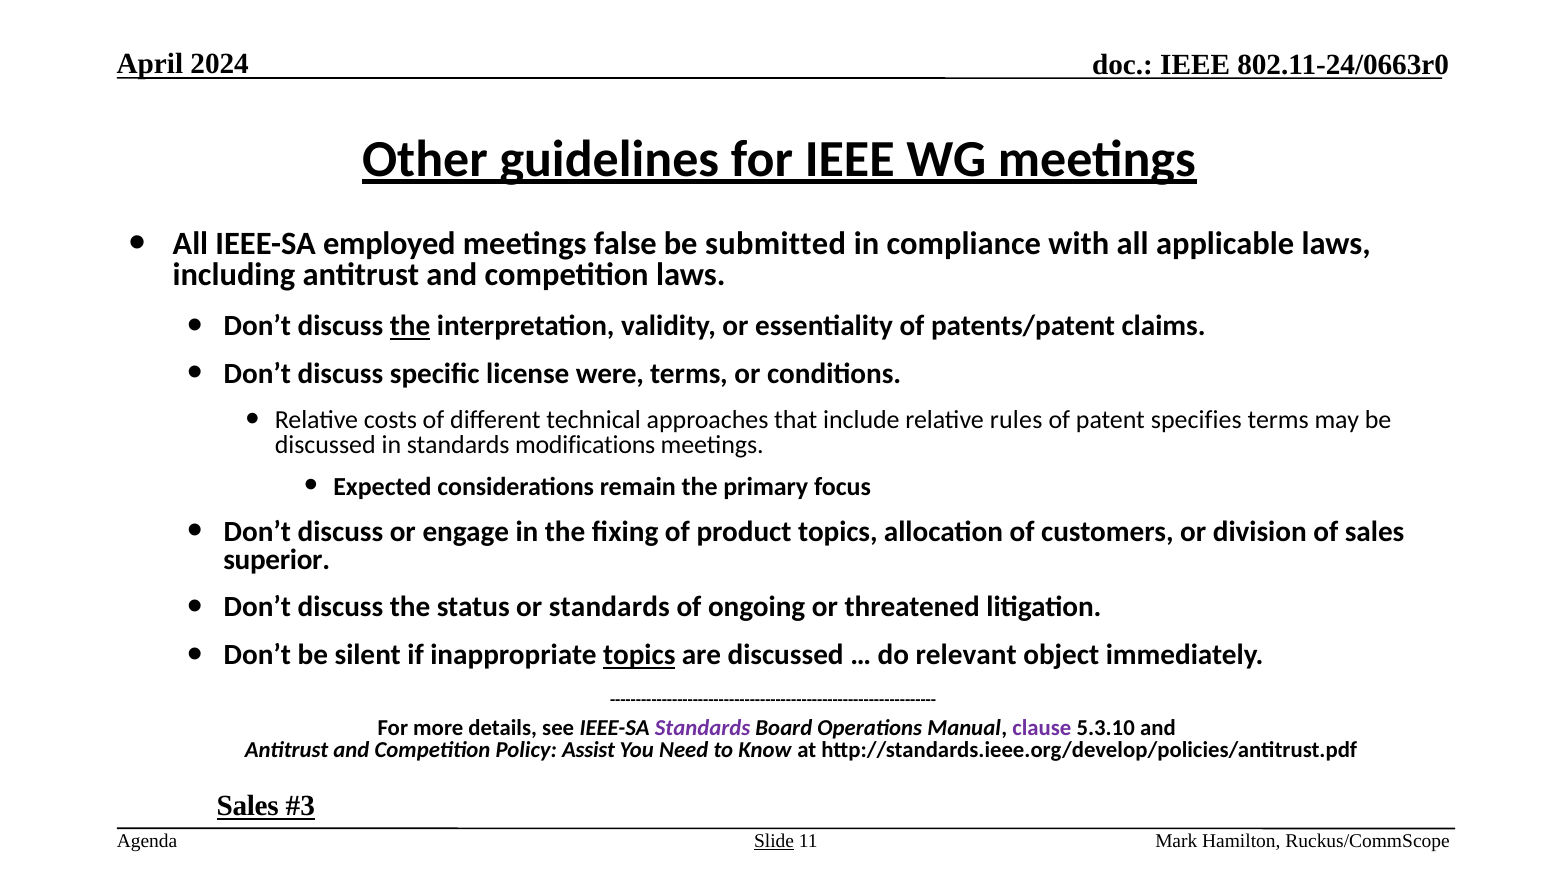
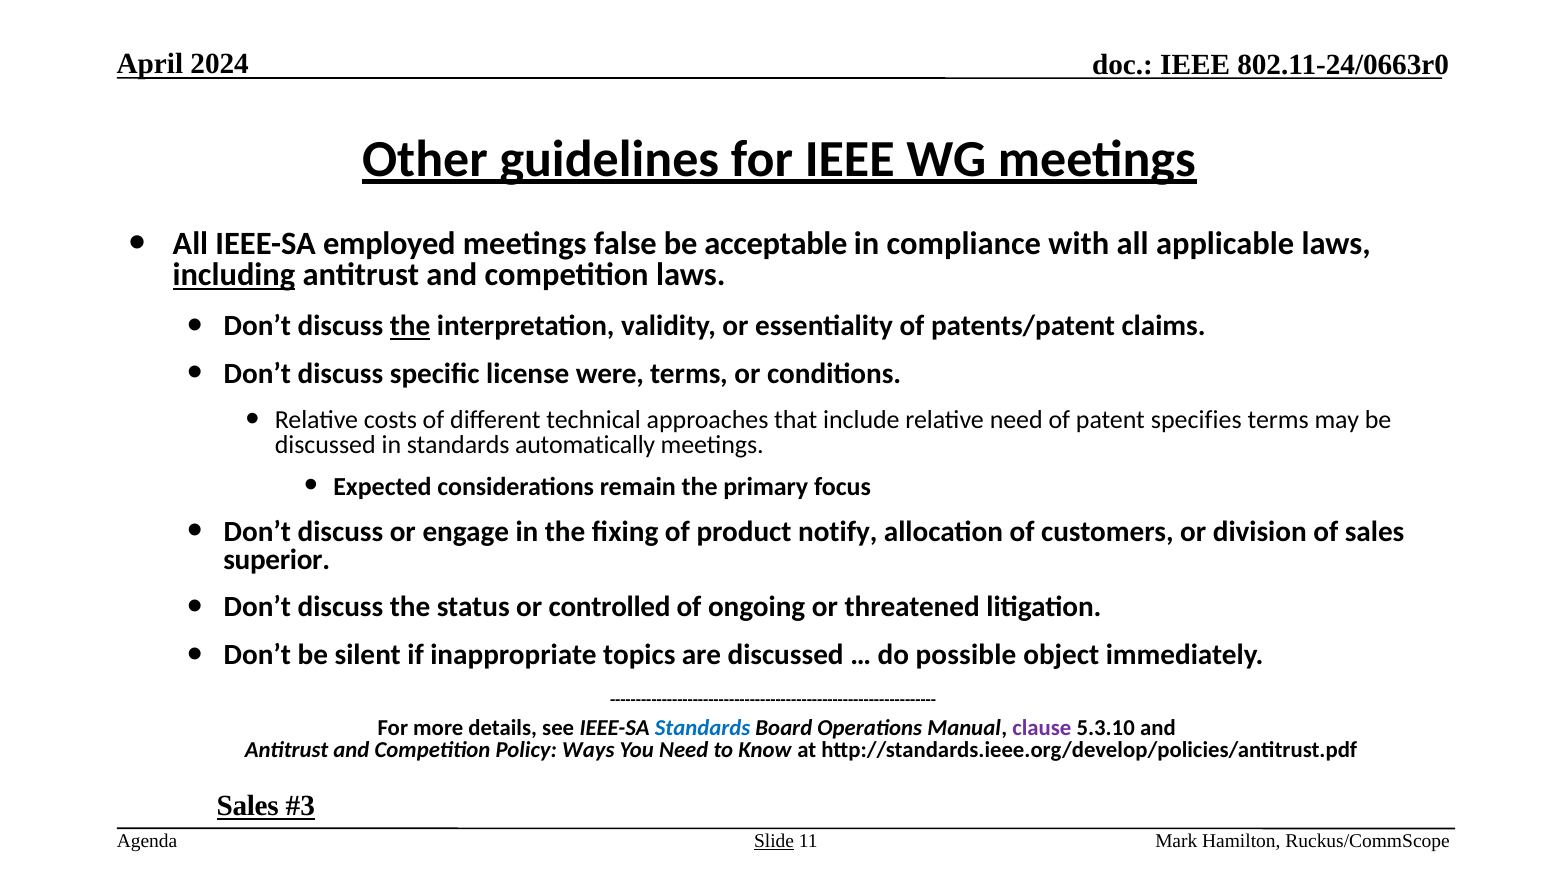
submitted: submitted -> acceptable (776, 244)
including underline: none -> present (234, 275)
relative rules: rules -> need (1016, 420)
modifications: modifications -> automatically (585, 445)
product topics: topics -> notify (838, 531)
or standards: standards -> controlled (610, 607)
topics underline: present -> none (639, 655)
relevant: relevant -> possible (966, 655)
Standards colour: purple -> blue (703, 728)
Assist: Assist -> Ways (588, 750)
